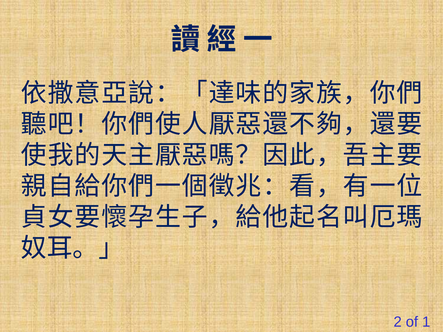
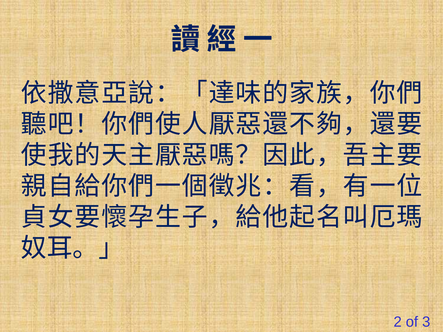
1: 1 -> 3 (426, 322)
